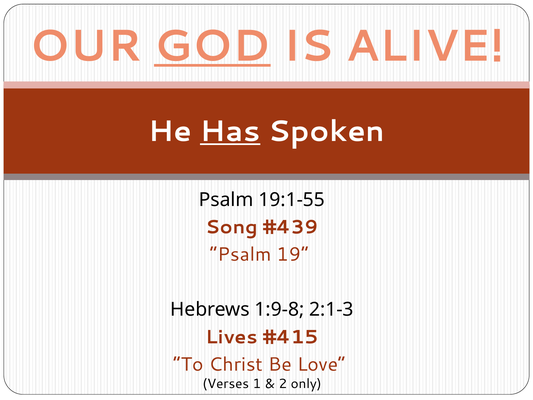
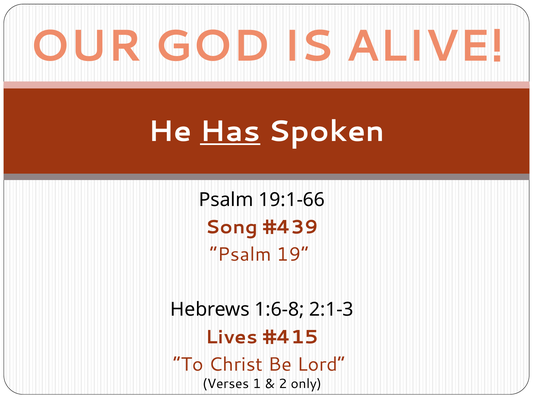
GOD underline: present -> none (212, 46)
19:1-55: 19:1-55 -> 19:1-66 (292, 200)
1:9-8: 1:9-8 -> 1:6-8 (279, 309)
Love: Love -> Lord (321, 364)
